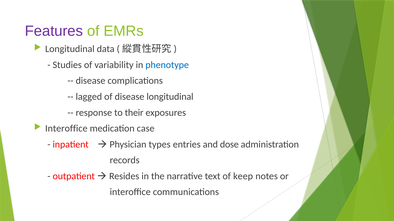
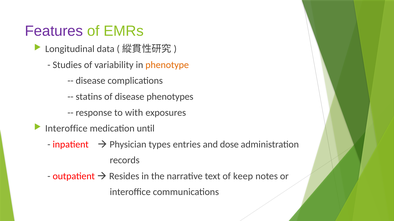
phenotype colour: blue -> orange (167, 65)
lagged: lagged -> statins (89, 97)
disease longitudinal: longitudinal -> phenotypes (170, 97)
their: their -> with (134, 113)
case: case -> until (146, 129)
